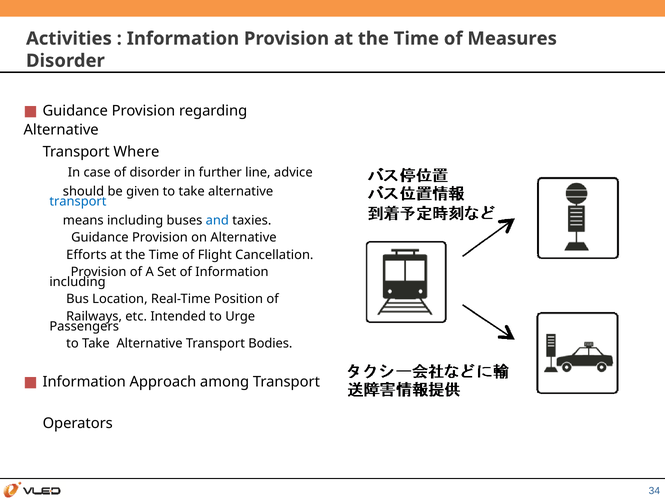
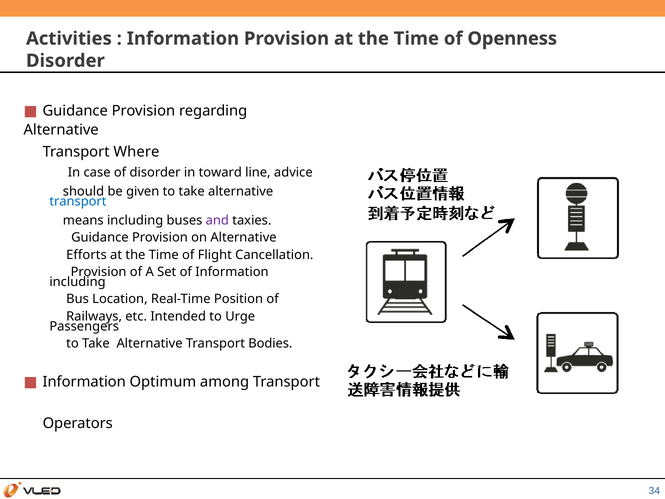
Measures: Measures -> Openness (512, 39)
further: further -> toward (220, 173)
and colour: blue -> purple (217, 220)
Approach: Approach -> Optimum (163, 382)
